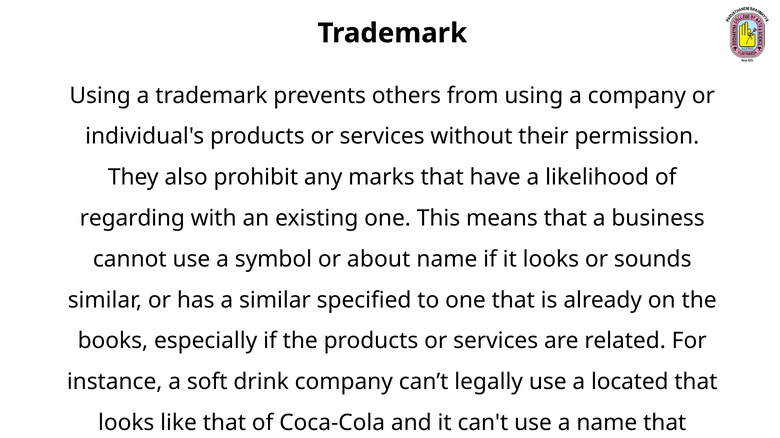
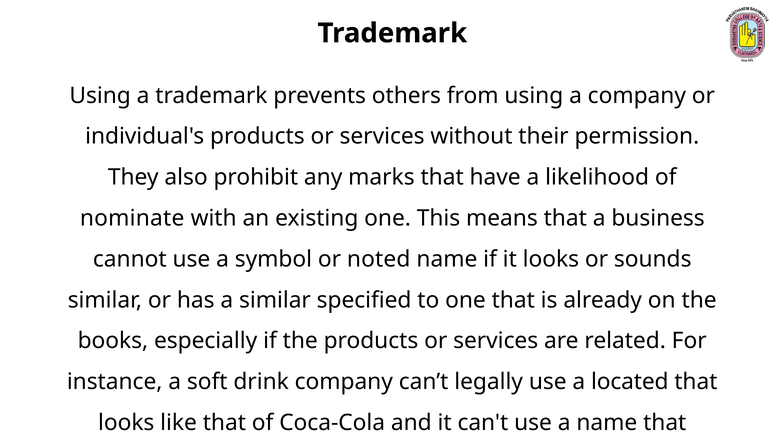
regarding: regarding -> nominate (132, 219)
about: about -> noted (379, 260)
